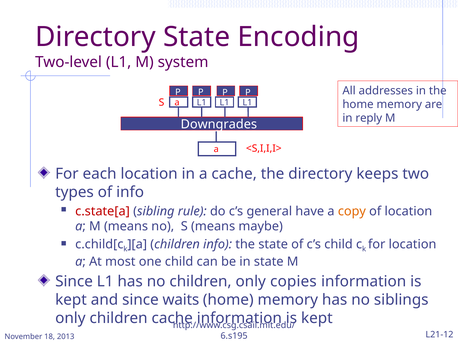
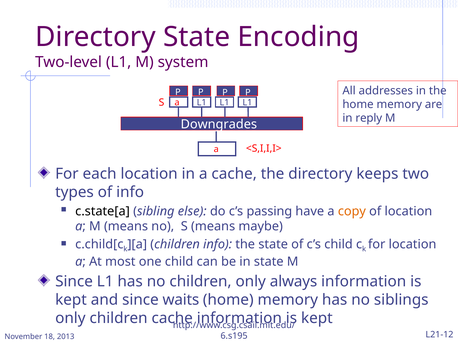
c.state[a colour: red -> black (103, 211)
rule: rule -> else (192, 211)
general: general -> passing (269, 211)
copies: copies -> always (294, 282)
